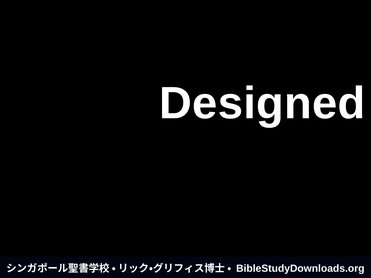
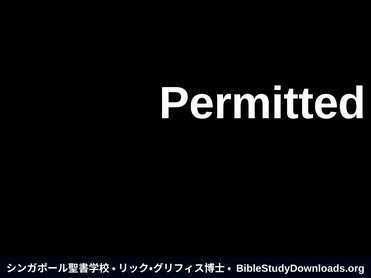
Designed: Designed -> Permitted (263, 104)
